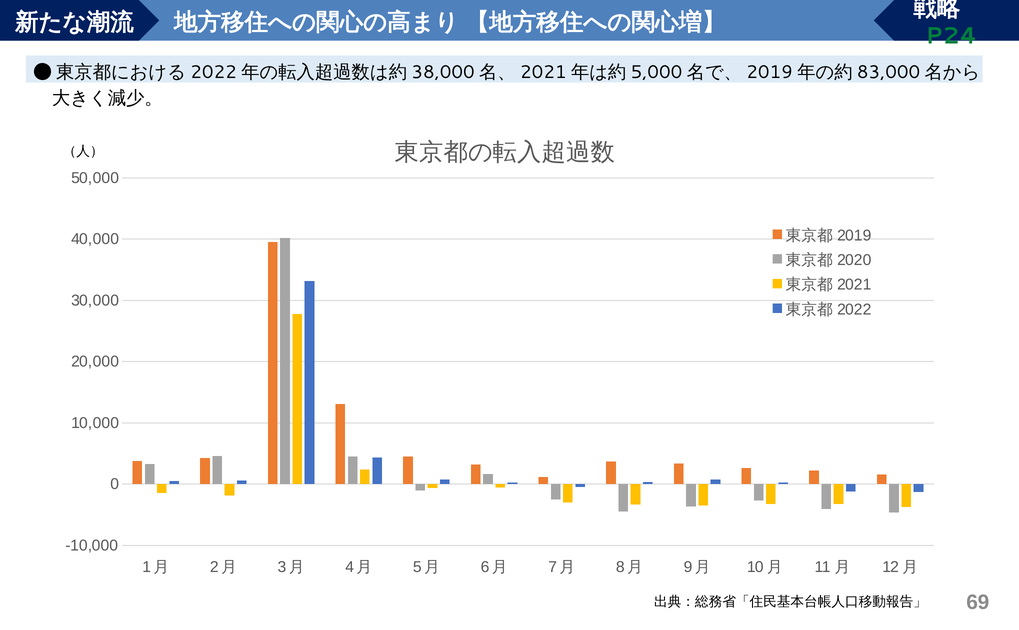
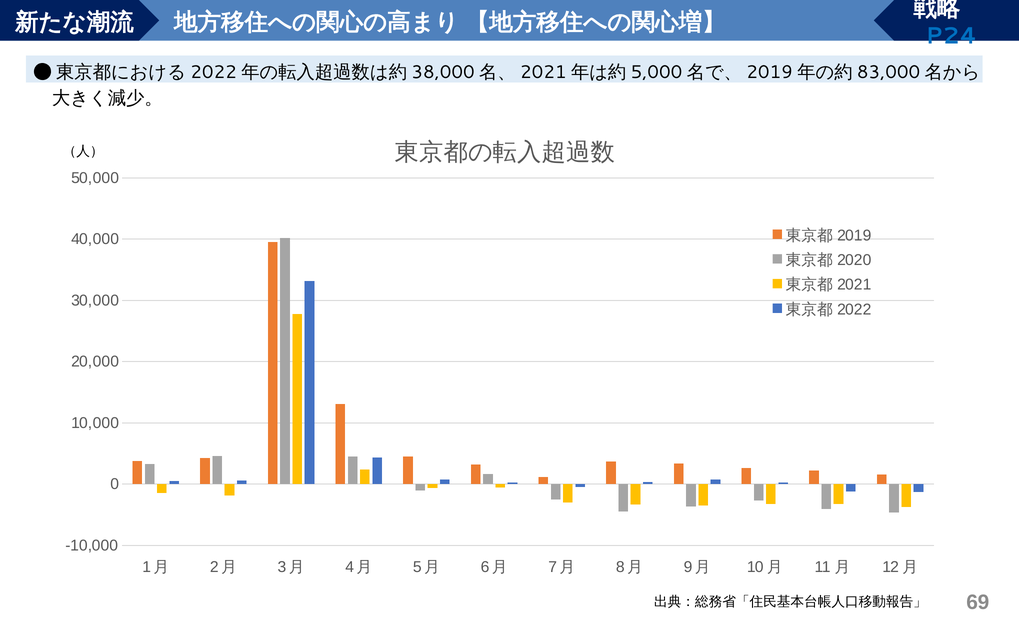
P24 colour: green -> blue (951, 36)
